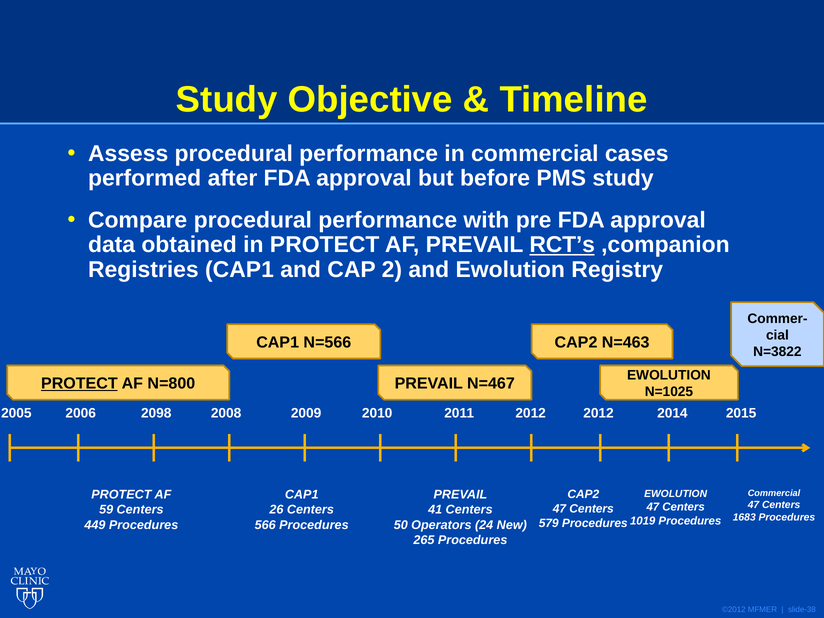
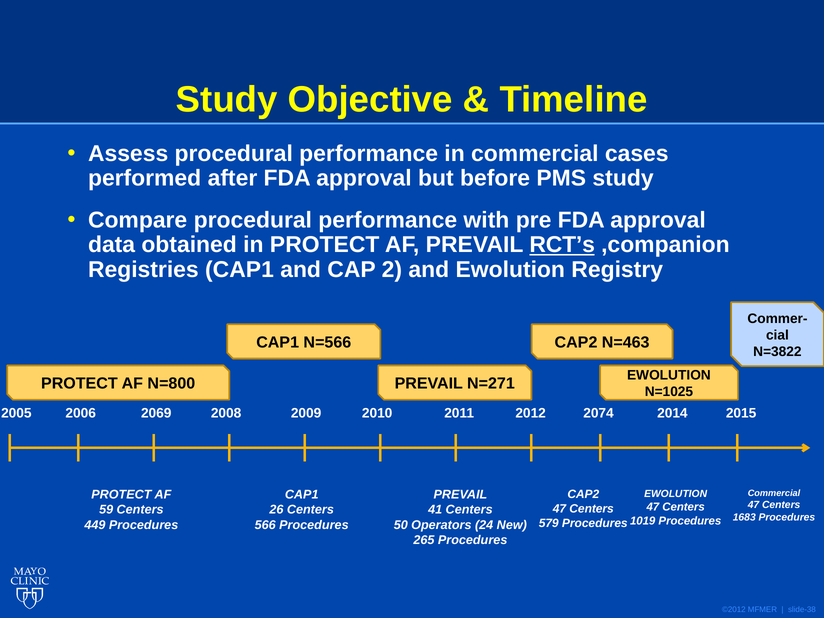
PROTECT underline: present -> none (79, 384)
N=467: N=467 -> N=271 (491, 384)
2098: 2098 -> 2069 (156, 413)
2012 2012: 2012 -> 2074 (599, 413)
